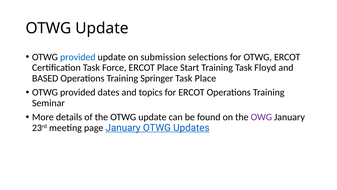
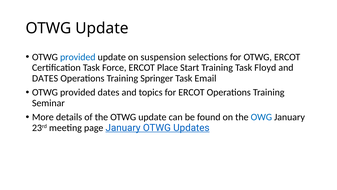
submission: submission -> suspension (163, 57)
BASED: BASED -> DATES (45, 78)
Task Place: Place -> Email (205, 78)
OWG colour: purple -> blue (261, 117)
